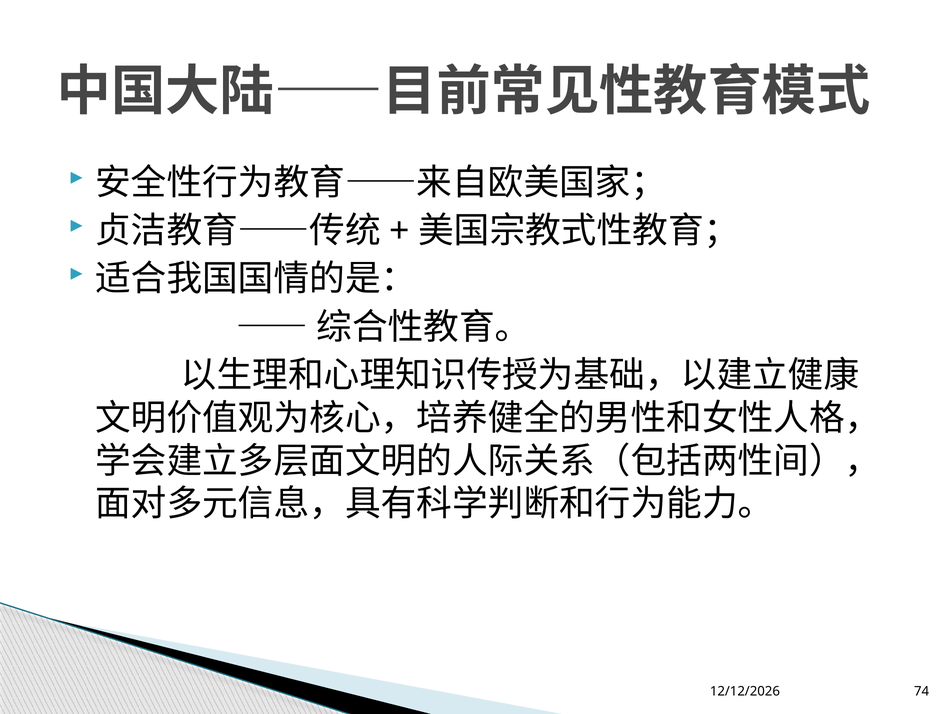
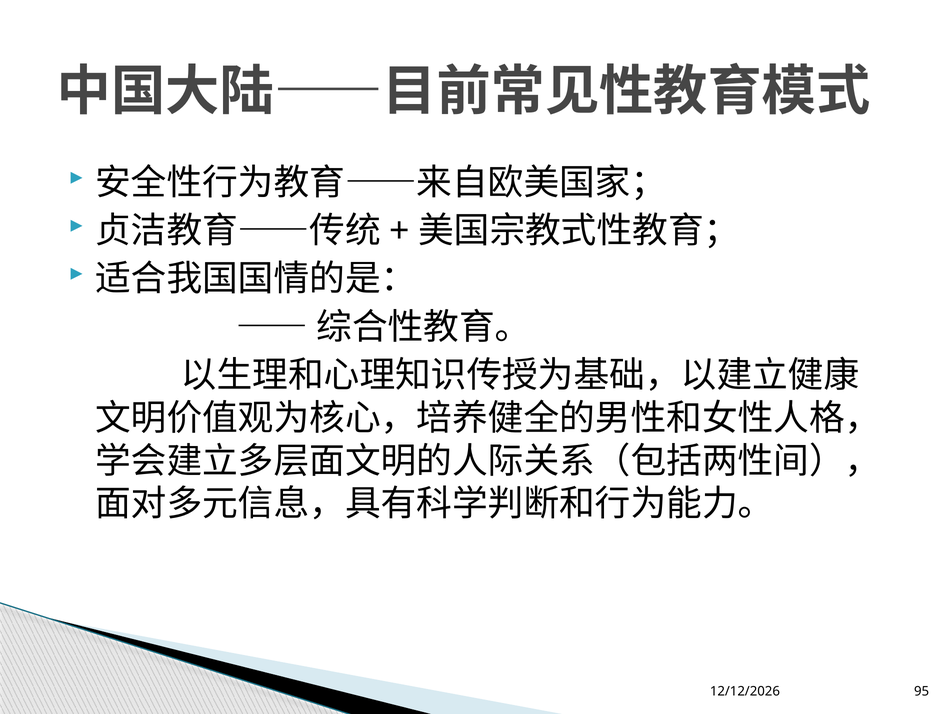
74: 74 -> 95 (922, 691)
